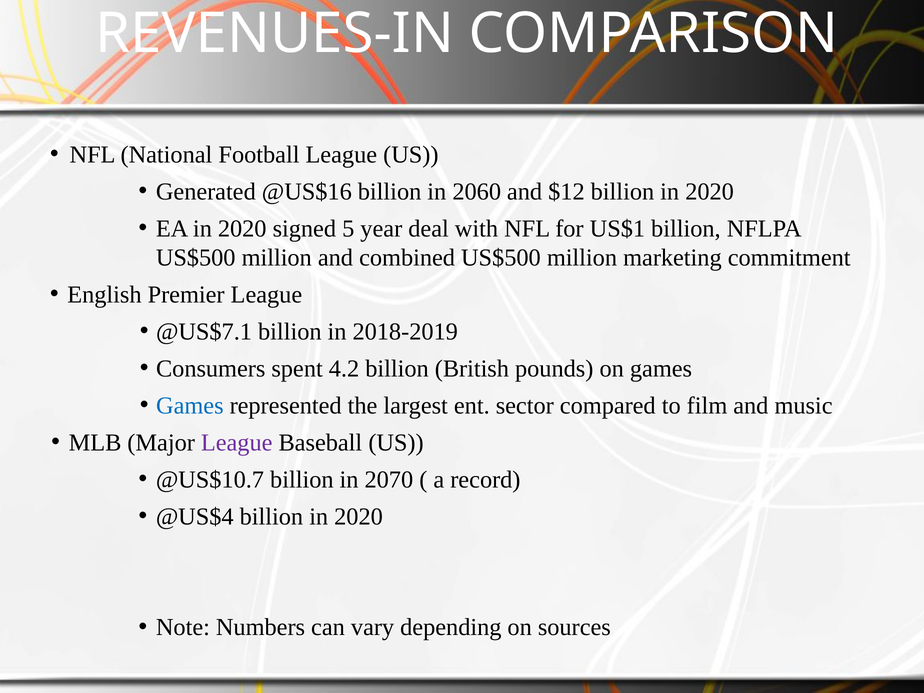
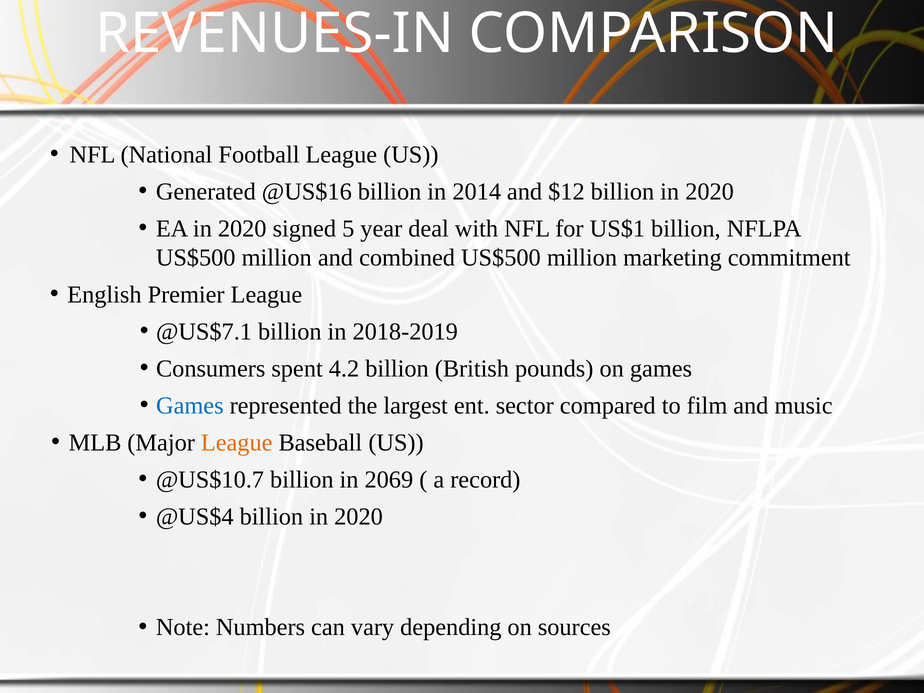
2060: 2060 -> 2014 (477, 192)
League colour: purple -> orange (237, 443)
2070: 2070 -> 2069 (389, 480)
